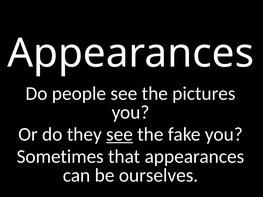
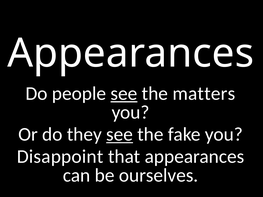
see underline: none -> present (124, 94)
pictures: pictures -> matters (204, 94)
Sometimes: Sometimes -> Disappoint (60, 157)
